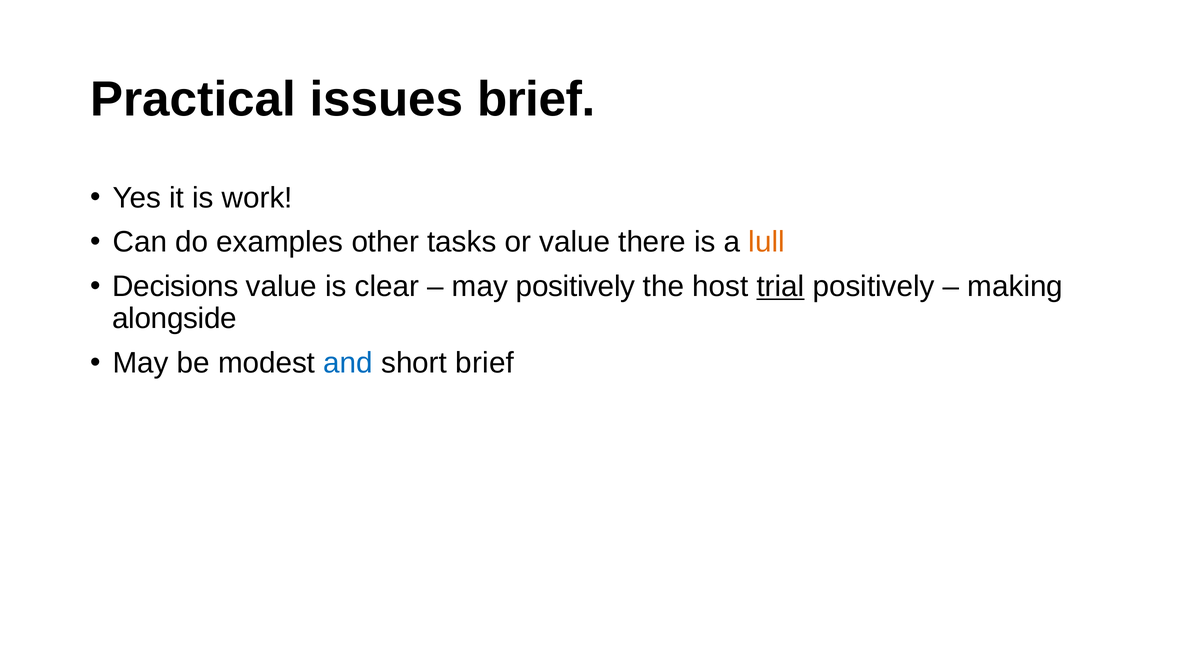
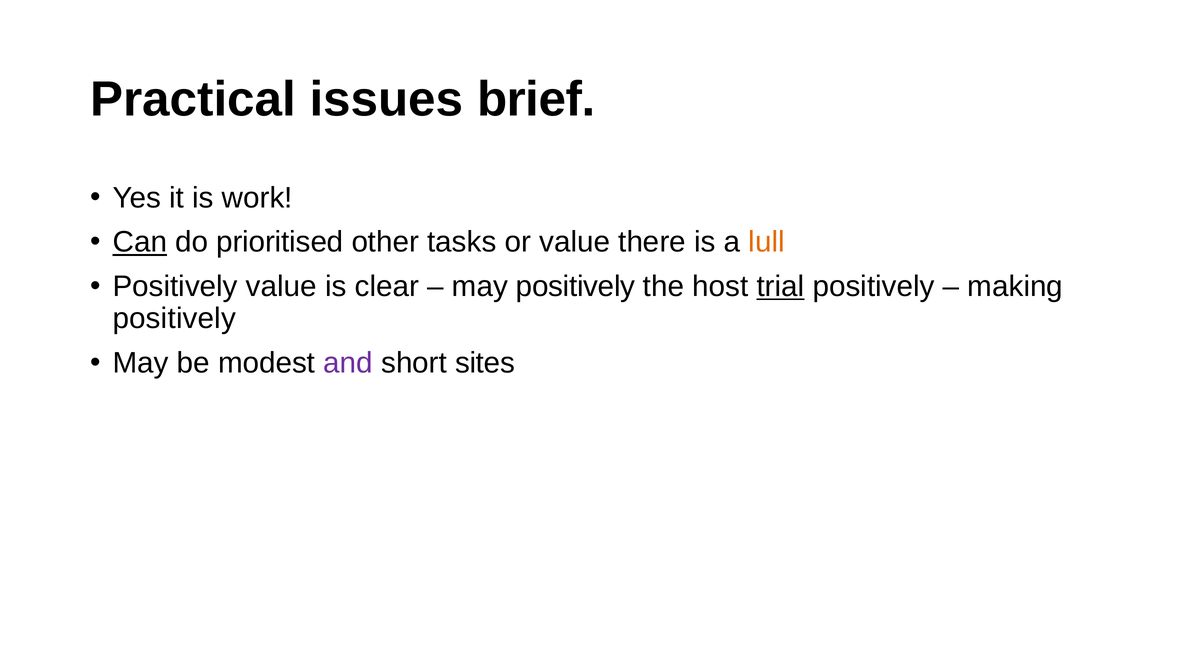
Can underline: none -> present (140, 242)
examples: examples -> prioritised (280, 242)
Decisions: Decisions -> Positively (175, 287)
alongside: alongside -> positively (174, 319)
and colour: blue -> purple (348, 363)
short brief: brief -> sites (485, 363)
